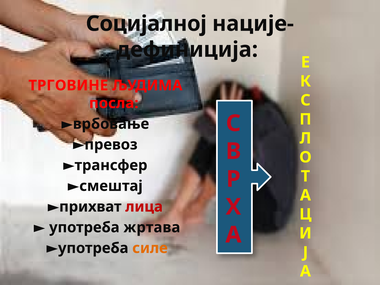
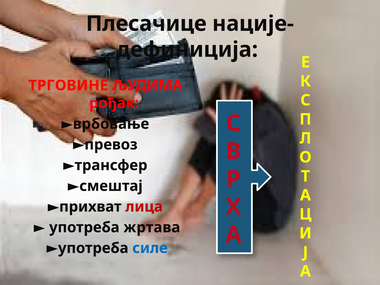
Социјалној: Социјалној -> Плесачице (146, 24)
посла: посла -> рођак (114, 103)
силе colour: orange -> blue (150, 248)
